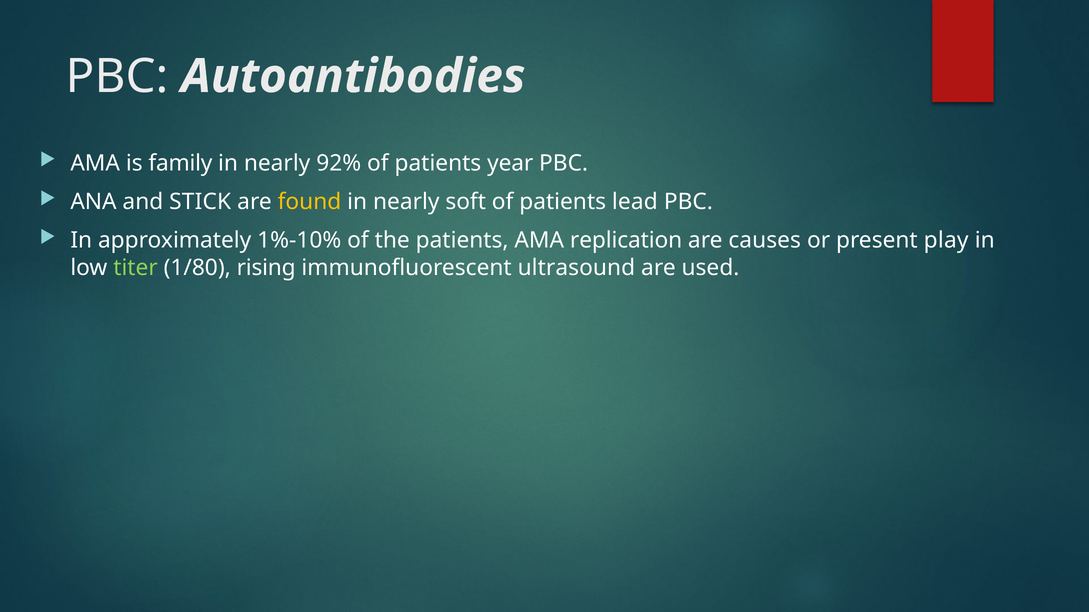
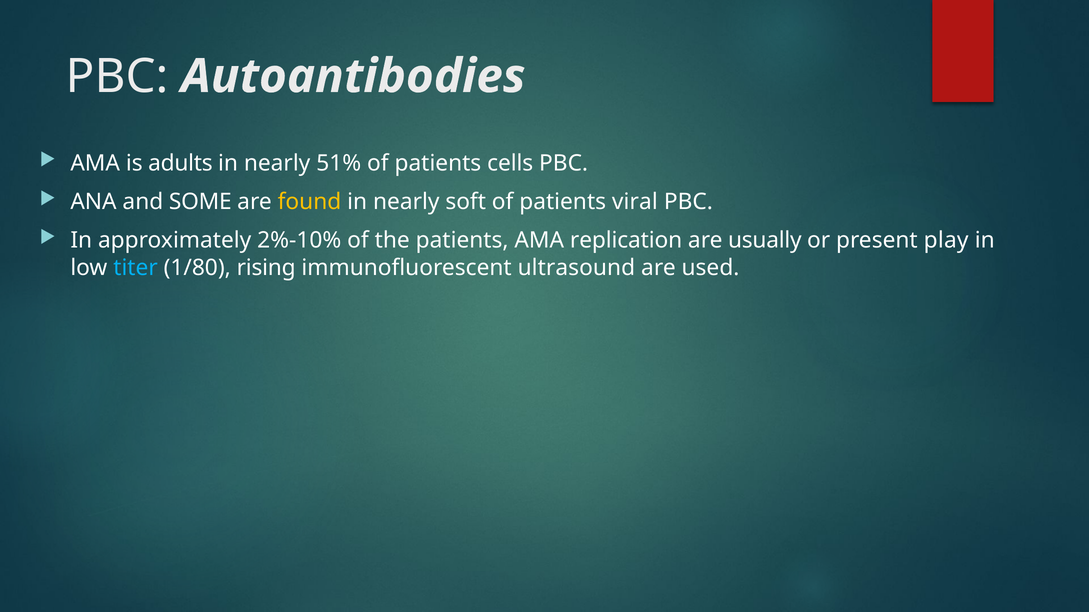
family: family -> adults (180, 163)
92%: 92% -> 51% (339, 163)
year: year -> cells (510, 163)
STICK: STICK -> SOME (200, 202)
lead: lead -> viral (635, 202)
1%-10%: 1%-10% -> 2%-10% (299, 241)
causes: causes -> usually (765, 241)
titer colour: light green -> light blue (136, 268)
